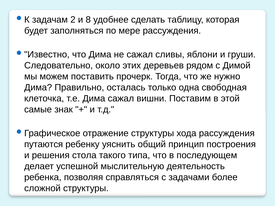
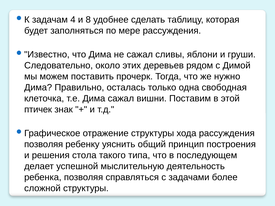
2: 2 -> 4 (73, 20)
самые: самые -> птичек (38, 110)
путаются: путаются -> позволяя (44, 144)
